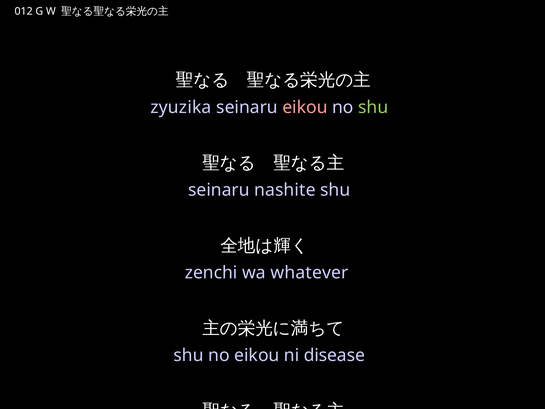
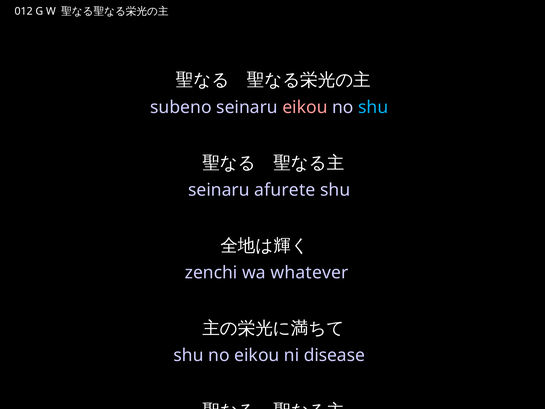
zyuzika: zyuzika -> subeno (181, 107)
shu colour: light green -> light blue (373, 107)
nashite: nashite -> afurete (285, 190)
